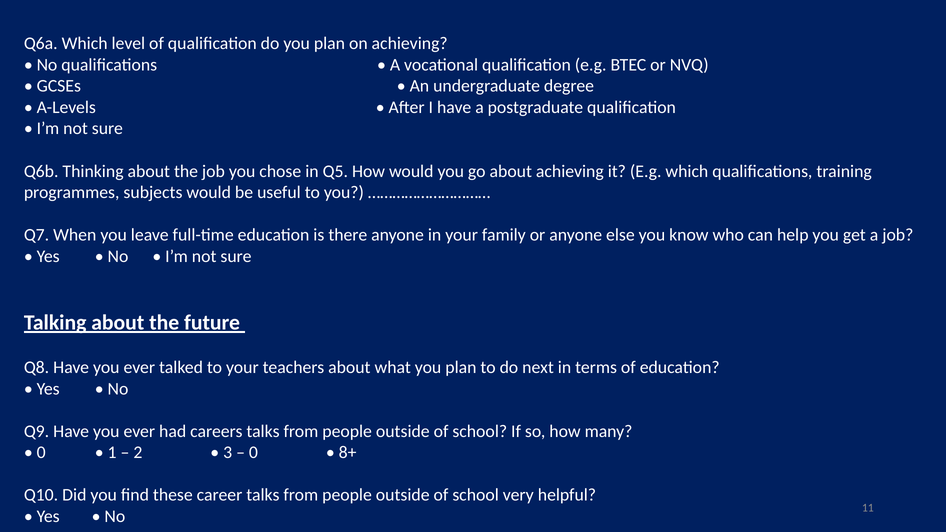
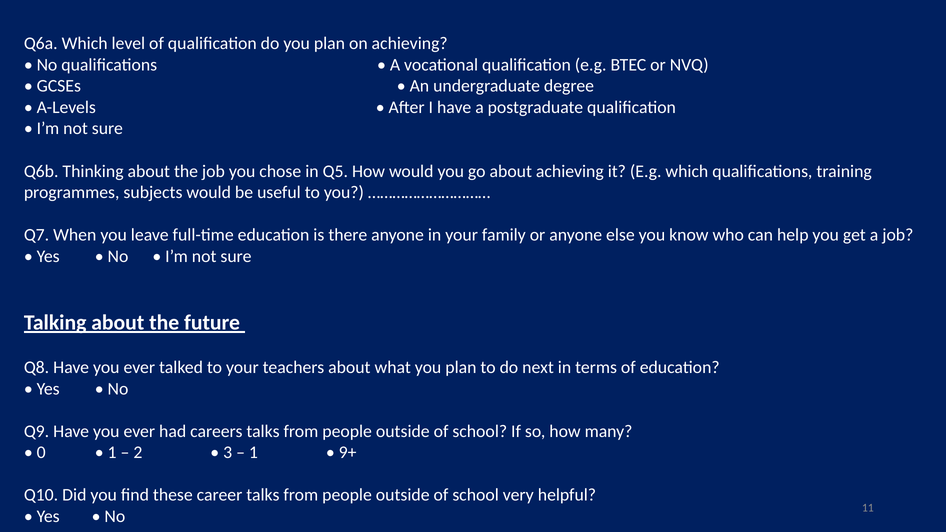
0: 0 -> 1 (253, 453)
8+: 8+ -> 9+ (348, 453)
